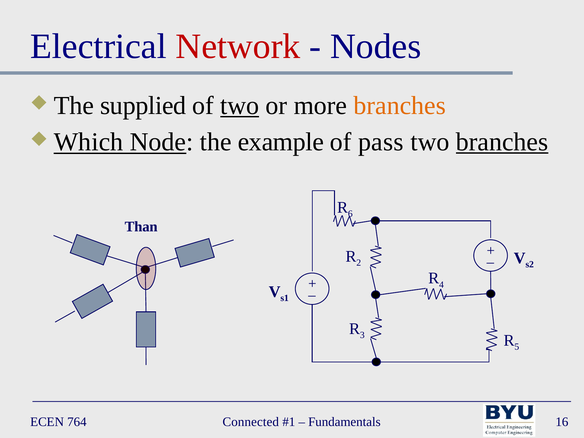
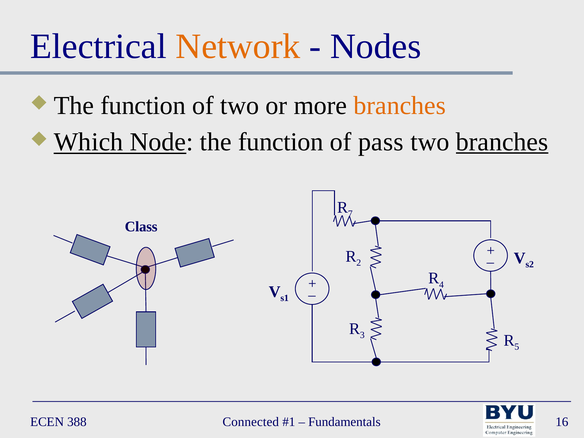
Network colour: red -> orange (238, 46)
supplied: supplied -> function (143, 105)
two underline: present -> none (240, 105)
Node the example: example -> function (281, 142)
6: 6 -> 7 (350, 214)
Than: Than -> Class (141, 227)
764: 764 -> 388 (77, 422)
